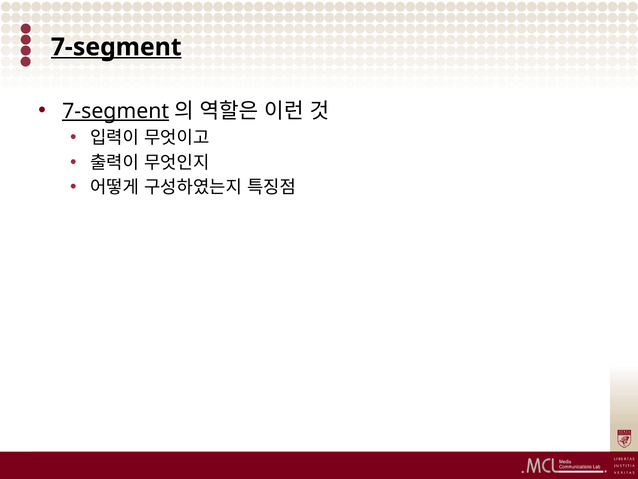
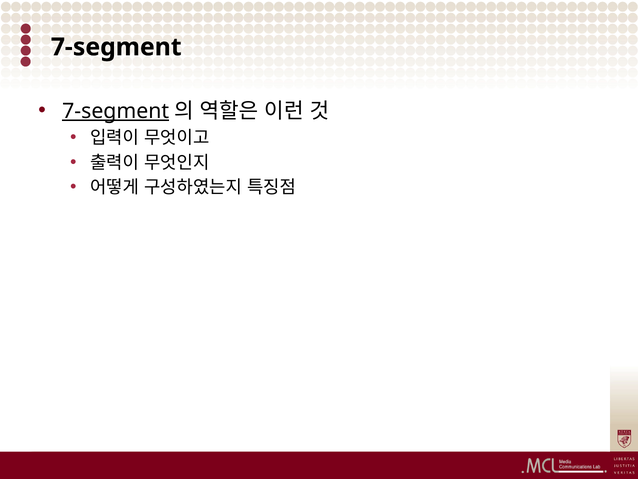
7-segment underline: present -> none (116, 47)
